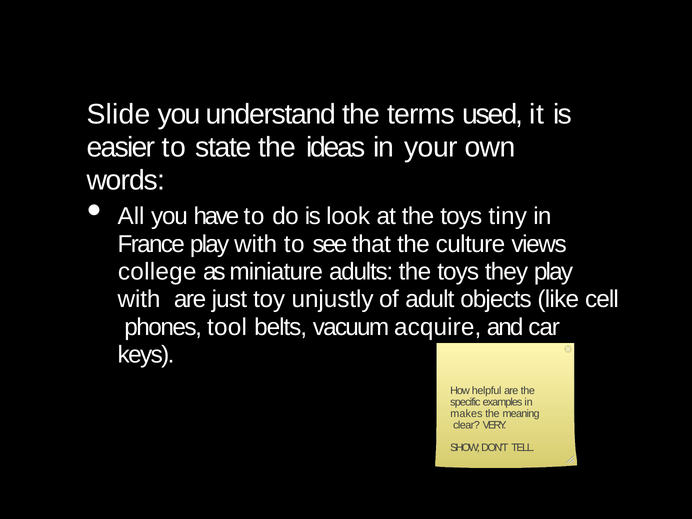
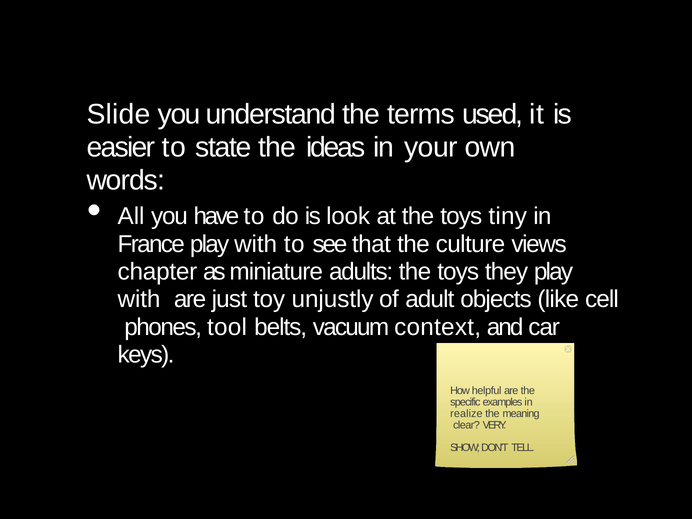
college: college -> chapter (157, 272)
acquire: acquire -> context (438, 327)
makes: makes -> realize (466, 414)
